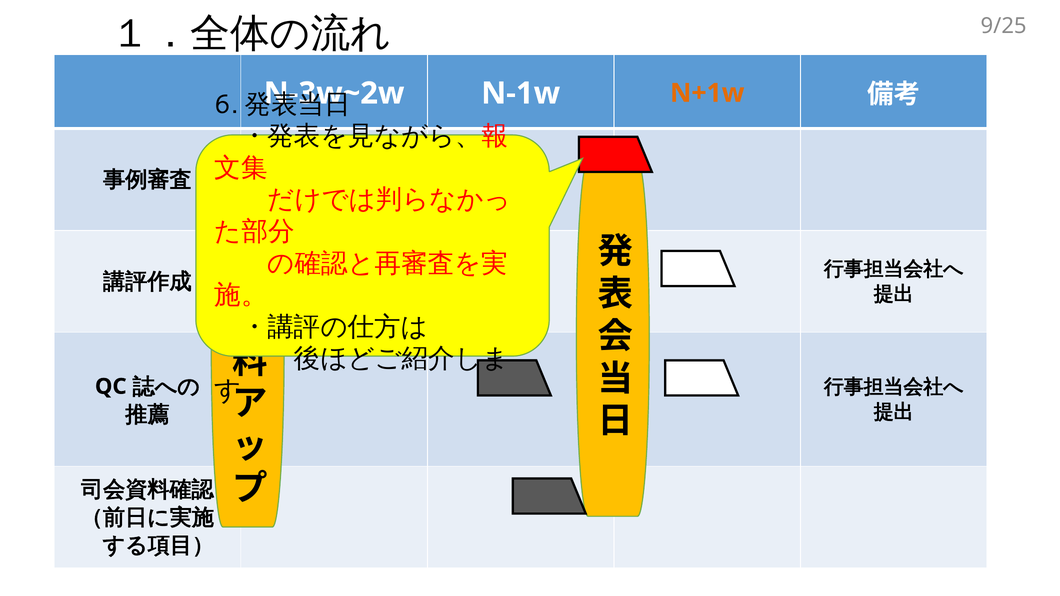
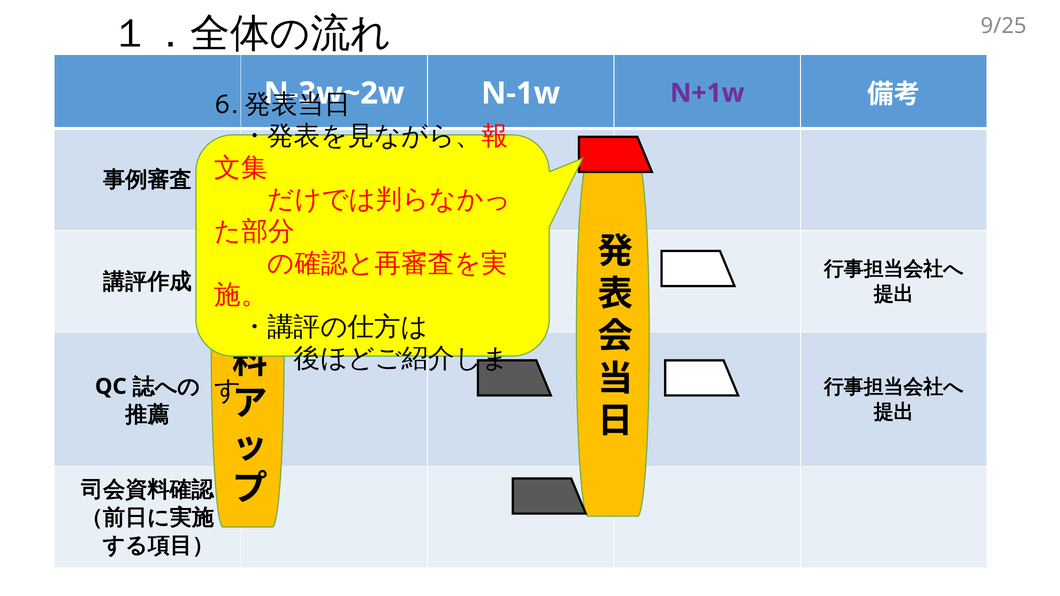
N+1w colour: orange -> purple (707, 93)
